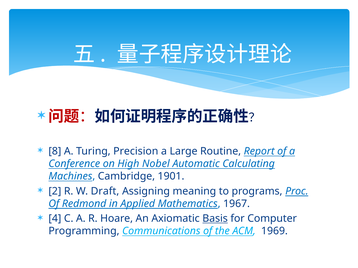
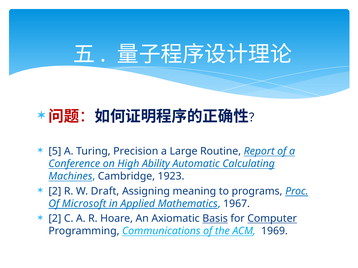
8: 8 -> 5 (55, 152)
Nobel: Nobel -> Ability (156, 164)
1901: 1901 -> 1923 (171, 177)
Redmond: Redmond -> Microsoft (84, 204)
4: 4 -> 2 (55, 219)
Computer underline: none -> present (272, 219)
